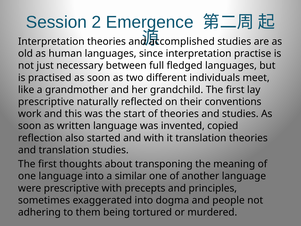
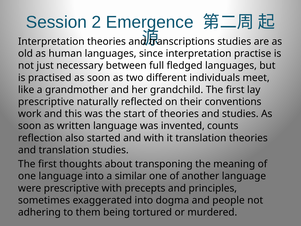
accomplished: accomplished -> transcriptions (182, 41)
copied: copied -> counts (223, 126)
